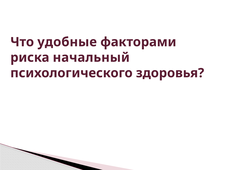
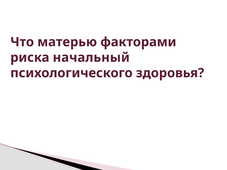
удобные: удобные -> матерью (67, 42)
